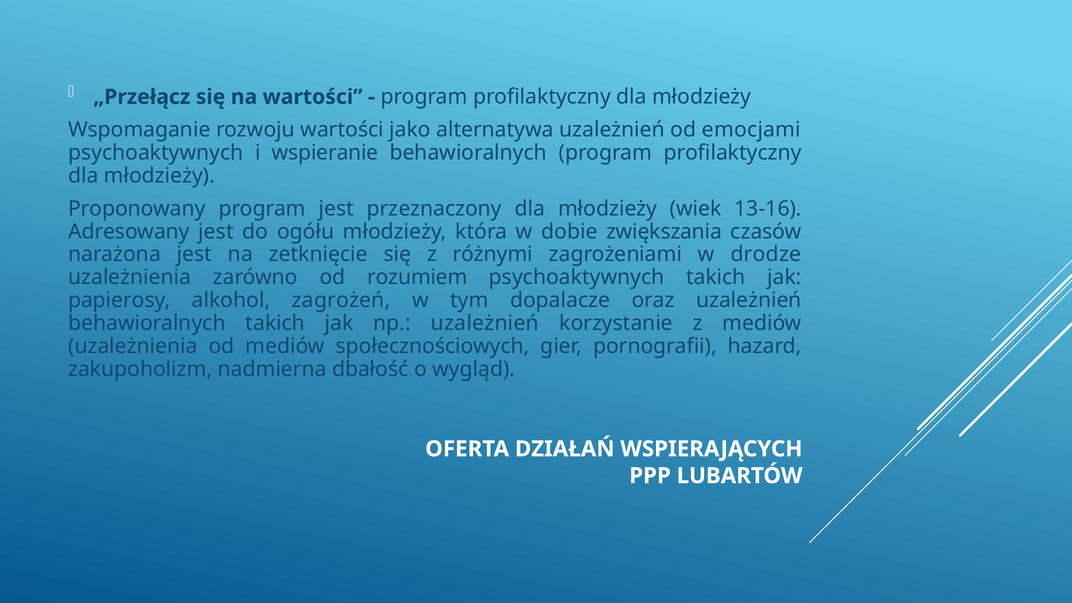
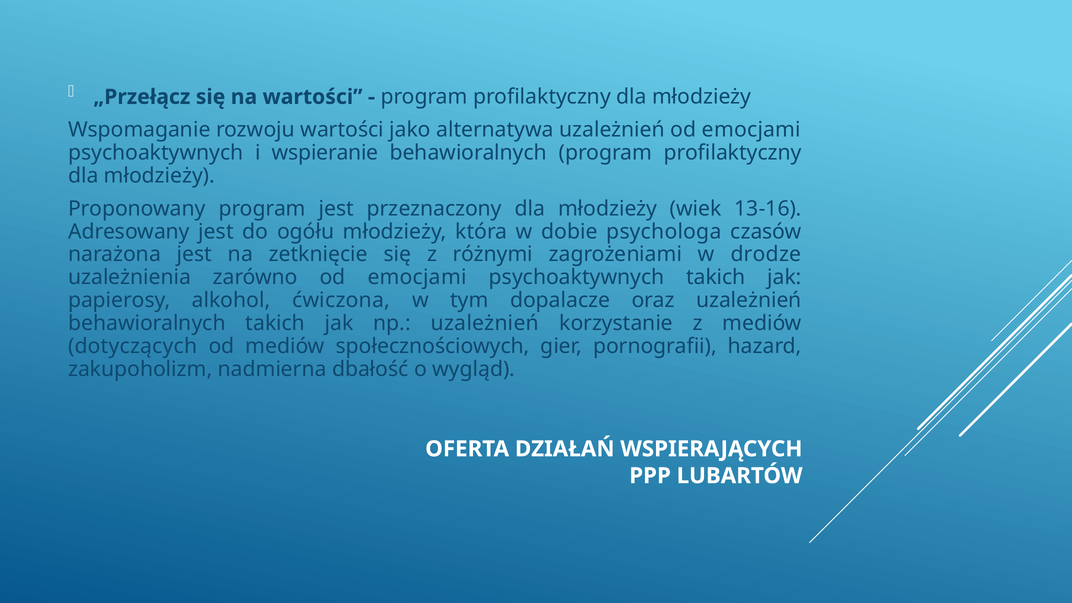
zwiększania: zwiększania -> psychologa (664, 232)
zarówno od rozumiem: rozumiem -> emocjami (417, 277)
zagrożeń: zagrożeń -> ćwiczona (341, 300)
uzależnienia: uzależnienia -> dotyczących (133, 346)
